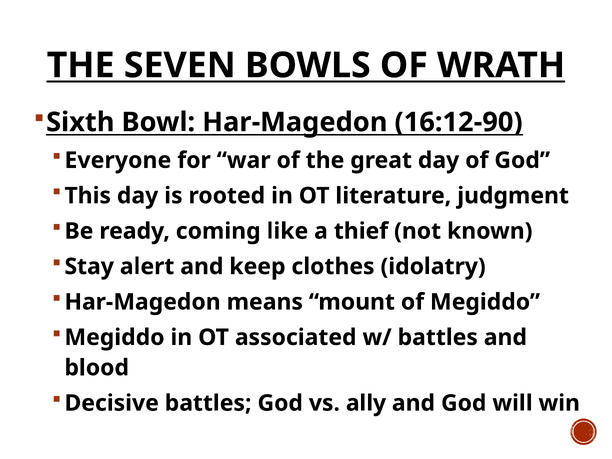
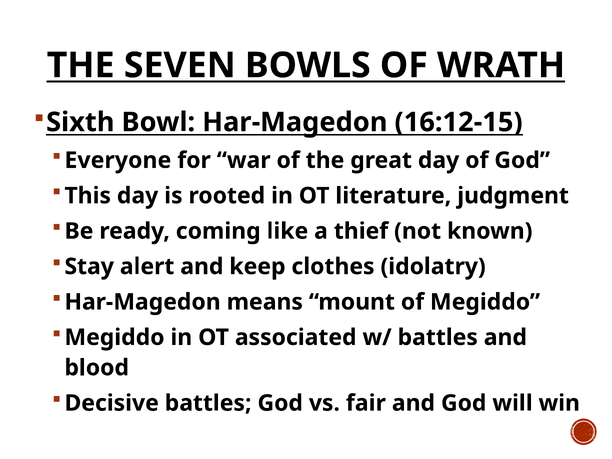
16:12-90: 16:12-90 -> 16:12-15 (459, 122)
ally: ally -> fair (366, 403)
